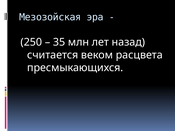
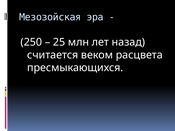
35: 35 -> 25 (59, 42)
